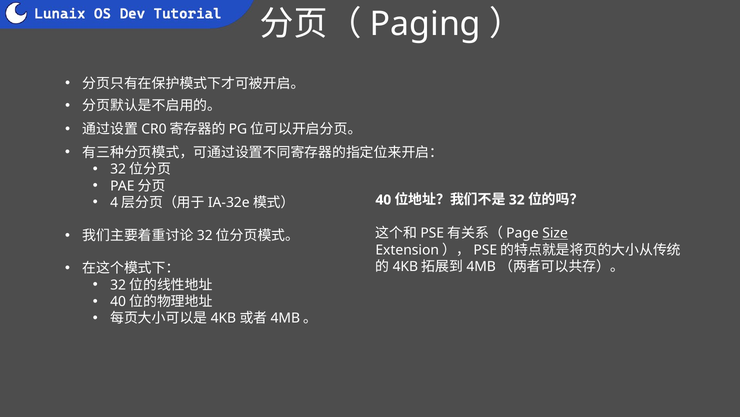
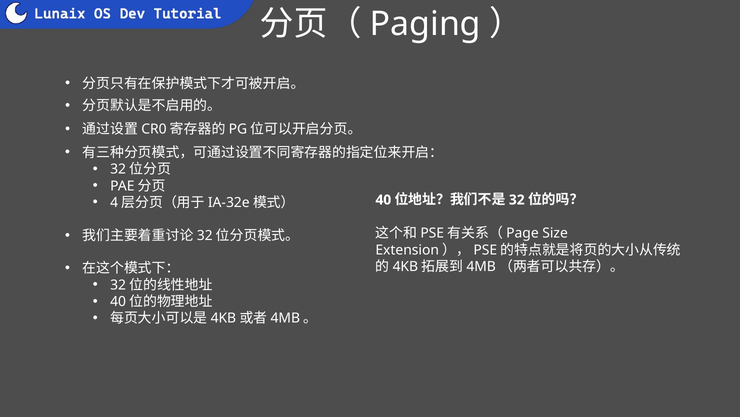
Size underline: present -> none (555, 233)
